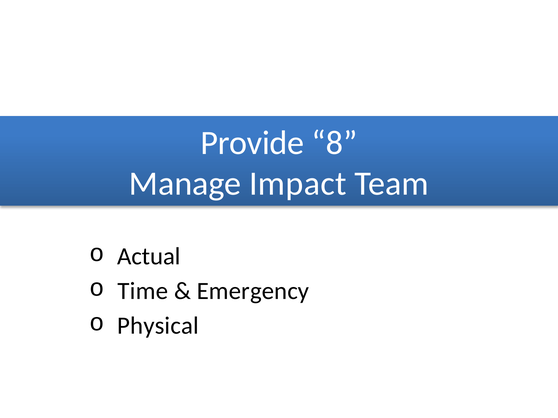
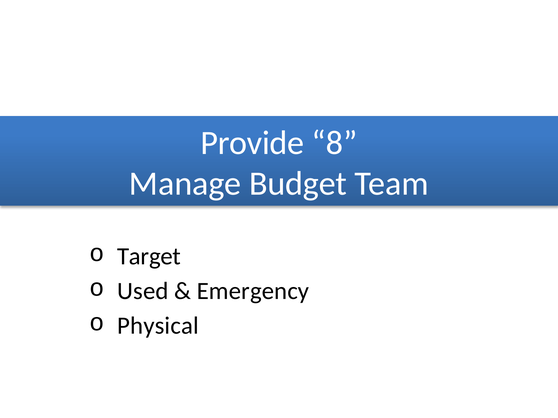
Impact: Impact -> Budget (298, 184)
Actual: Actual -> Target (149, 257)
Time: Time -> Used (143, 291)
